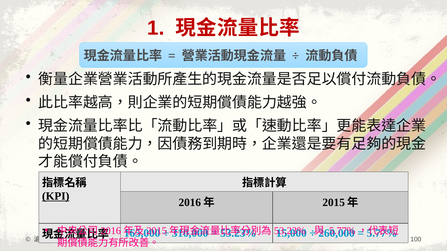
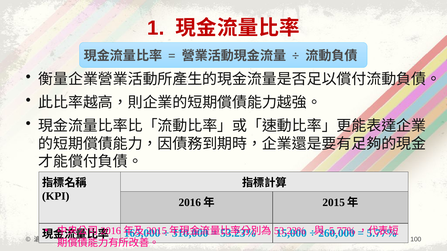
KPI underline: present -> none (56, 196)
